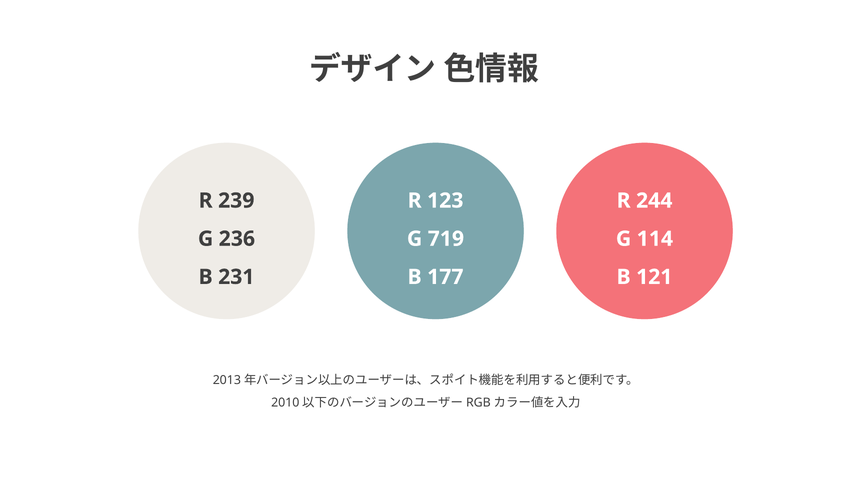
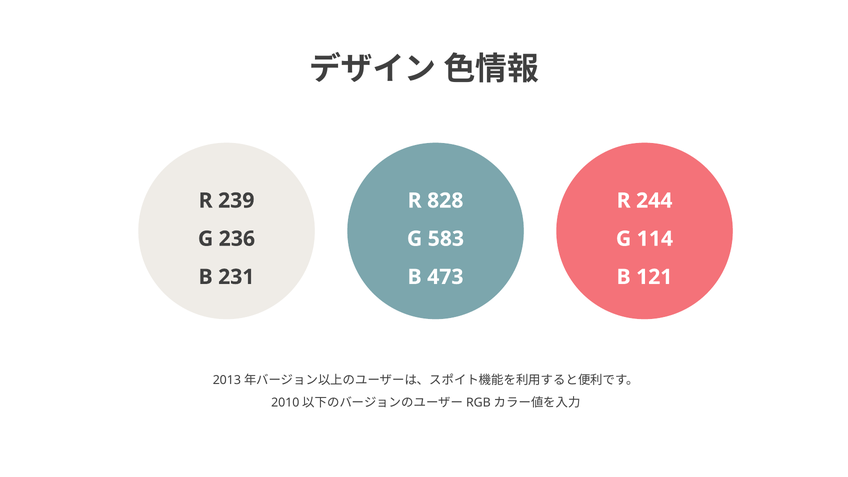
123: 123 -> 828 (445, 201)
719: 719 -> 583 (446, 239)
177: 177 -> 473 (445, 277)
